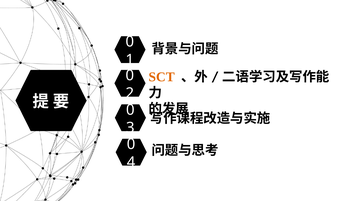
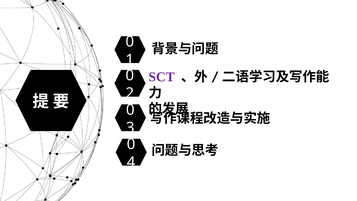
SCT colour: orange -> purple (162, 77)
